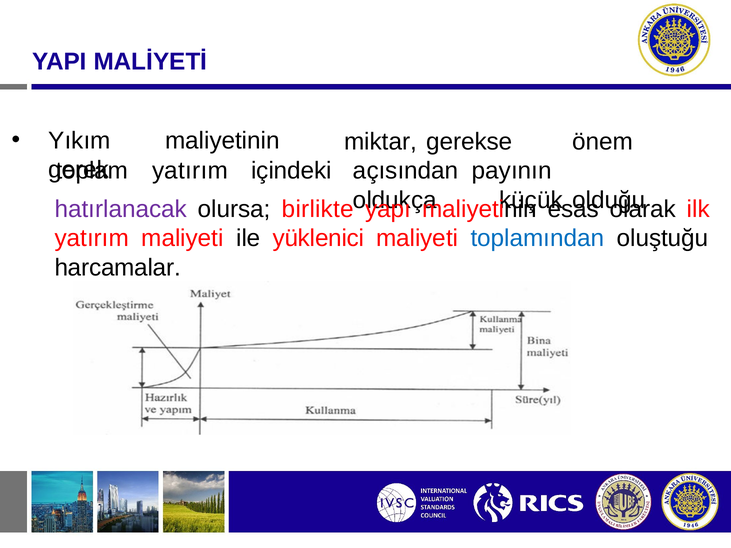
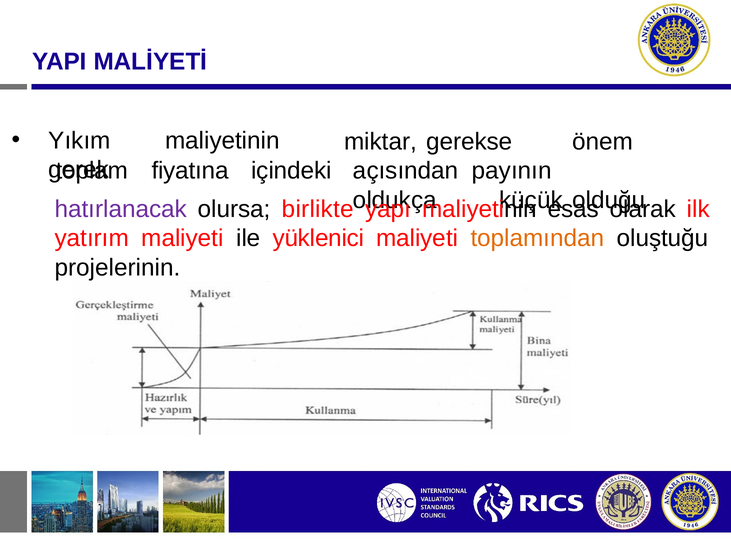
yatırım: yatırım -> fiyatına (190, 171)
toplamından colour: blue -> orange (537, 238)
harcamalar: harcamalar -> projelerinin (118, 268)
